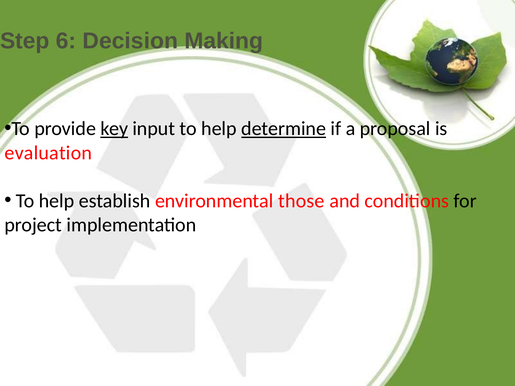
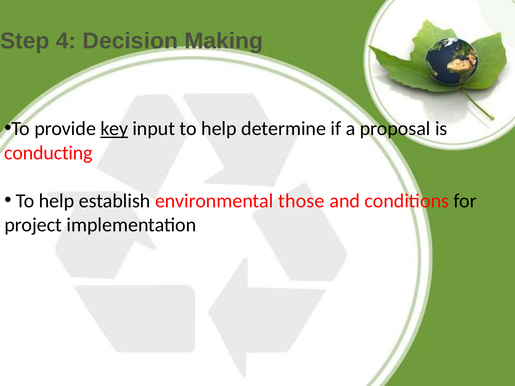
6: 6 -> 4 (66, 41)
determine underline: present -> none (284, 129)
evaluation: evaluation -> conducting (48, 153)
